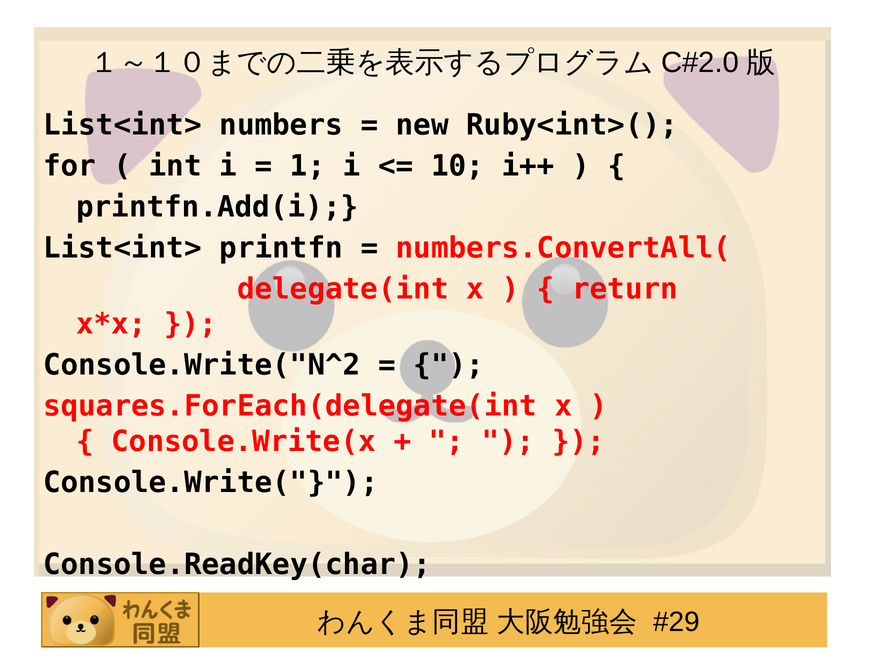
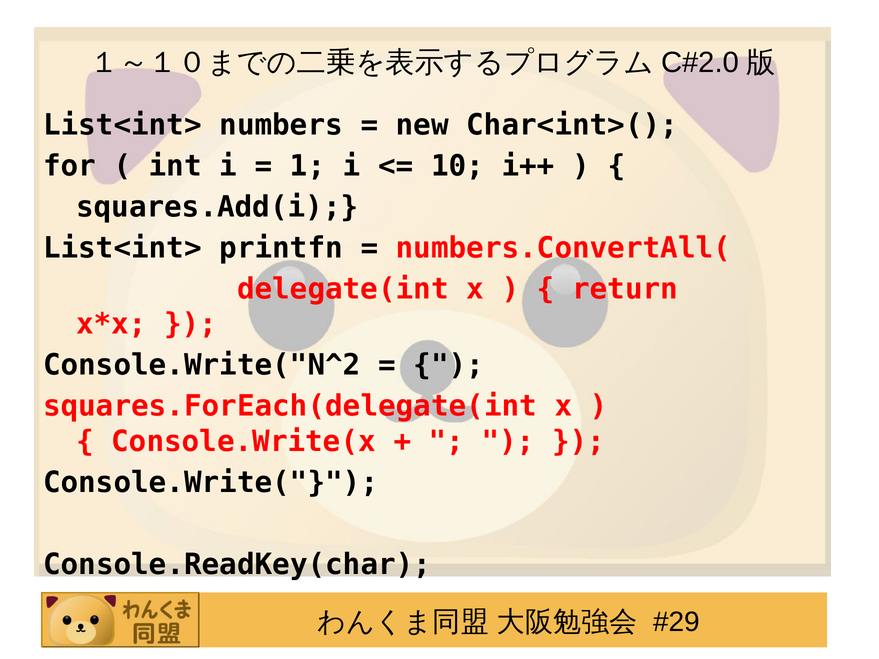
Ruby<int>(: Ruby<int>( -> Char<int>( (572, 125)
printfn.Add(i: printfn.Add(i -> squares.Add(i (217, 207)
